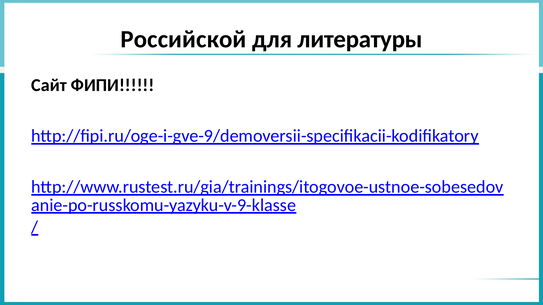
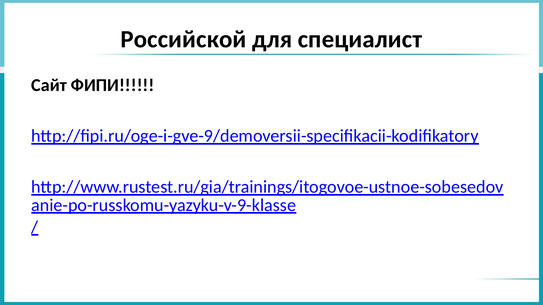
литературы: литературы -> специалист (360, 39)
